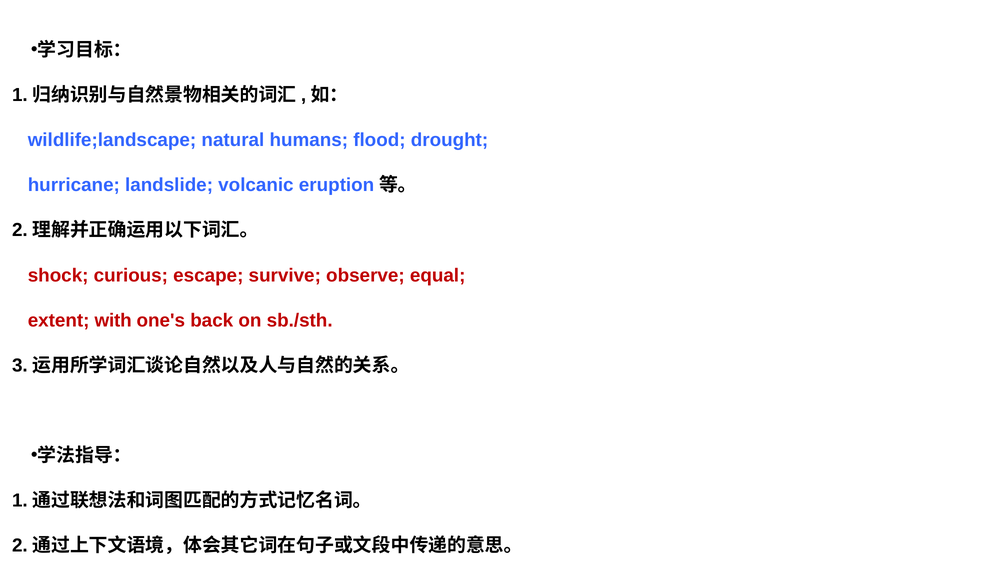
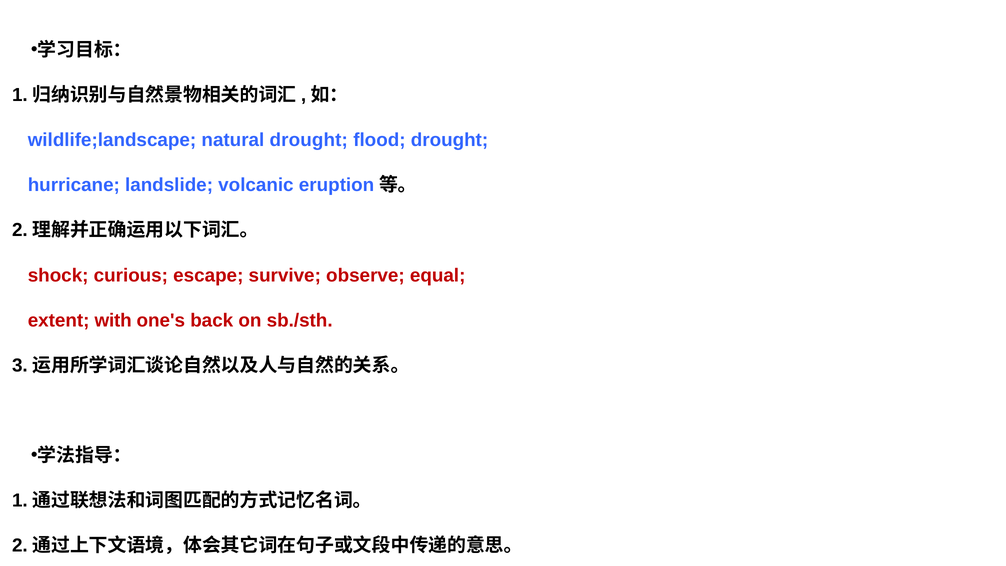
natural humans: humans -> drought (309, 140)
